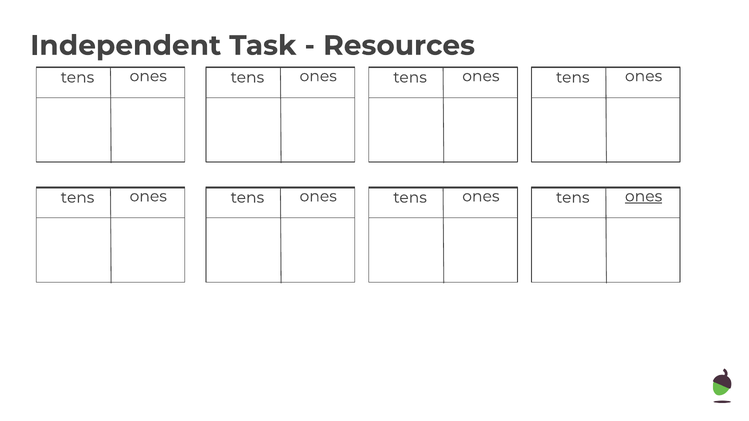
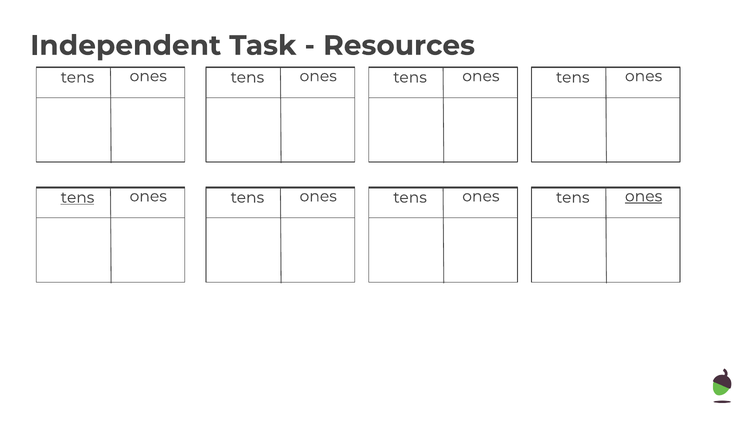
tens underline: none -> present (78, 198)
